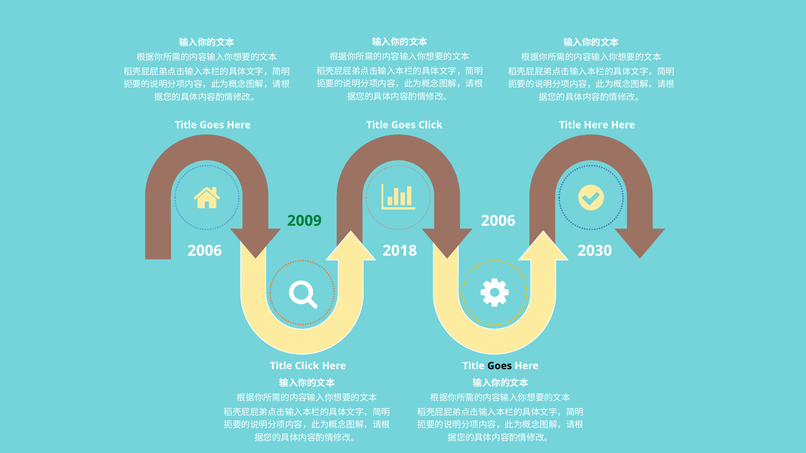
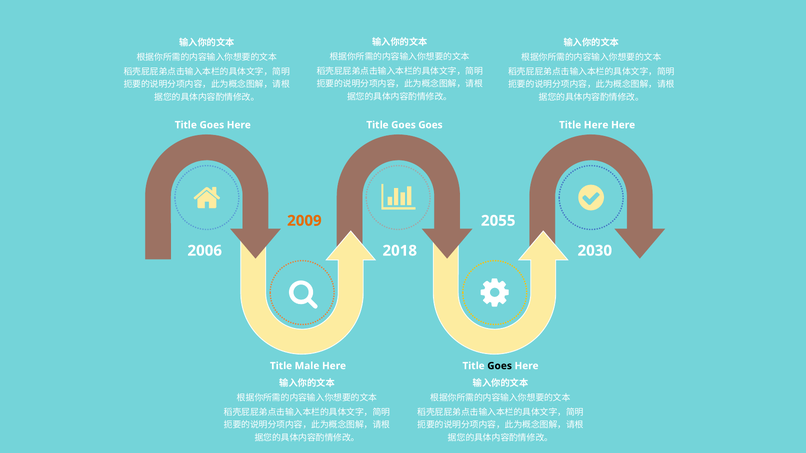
Goes Click: Click -> Goes (430, 125)
2009 colour: green -> orange (304, 221)
2006: 2006 -> 2055 (498, 221)
Title Click: Click -> Male (307, 366)
